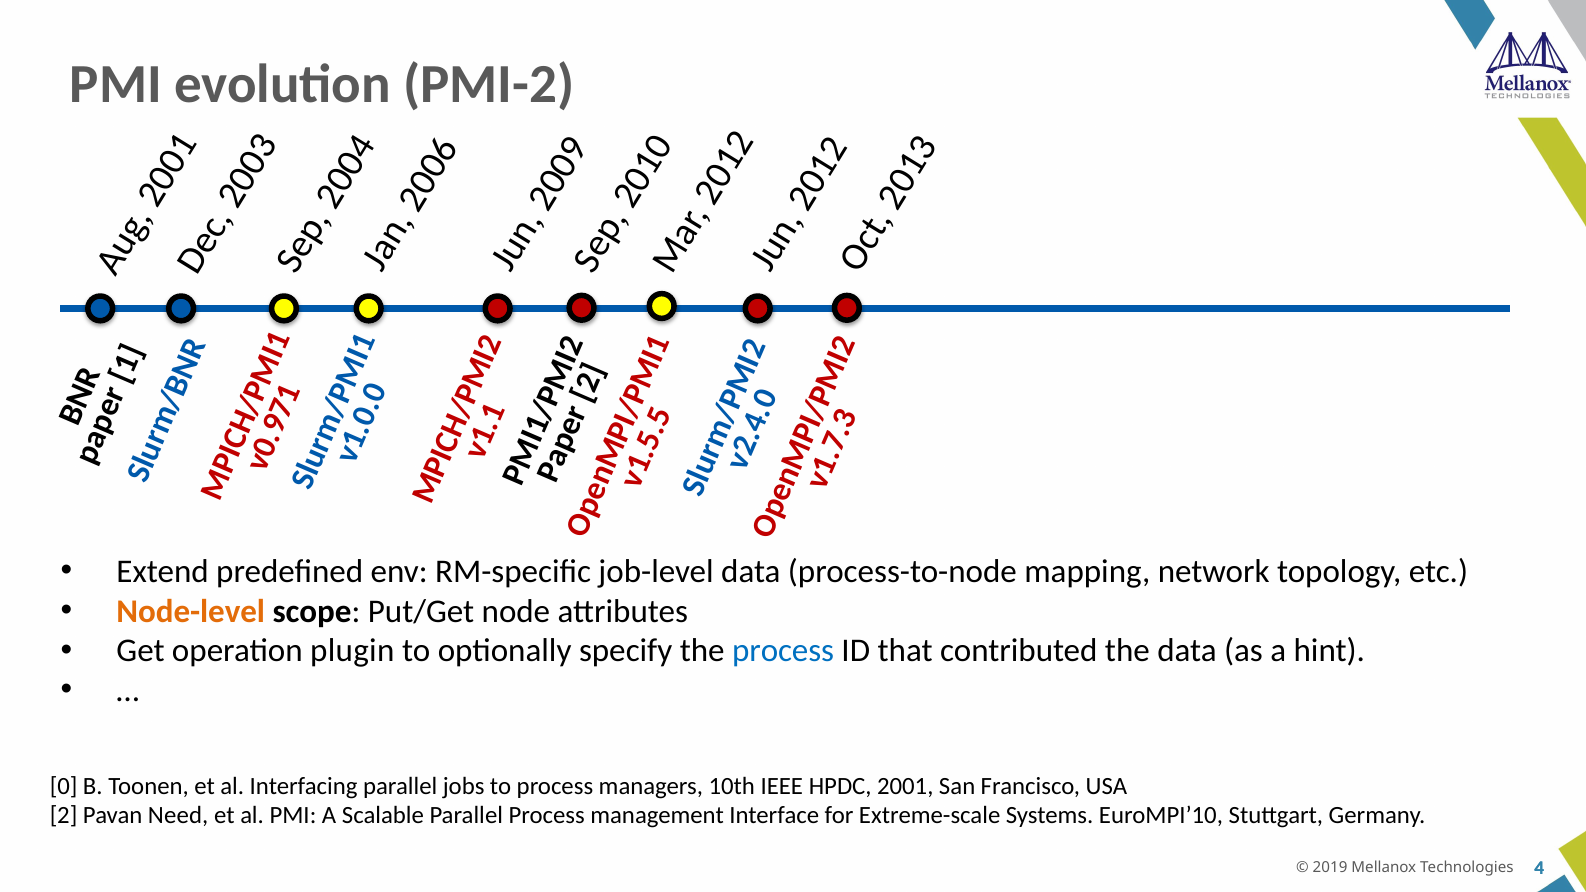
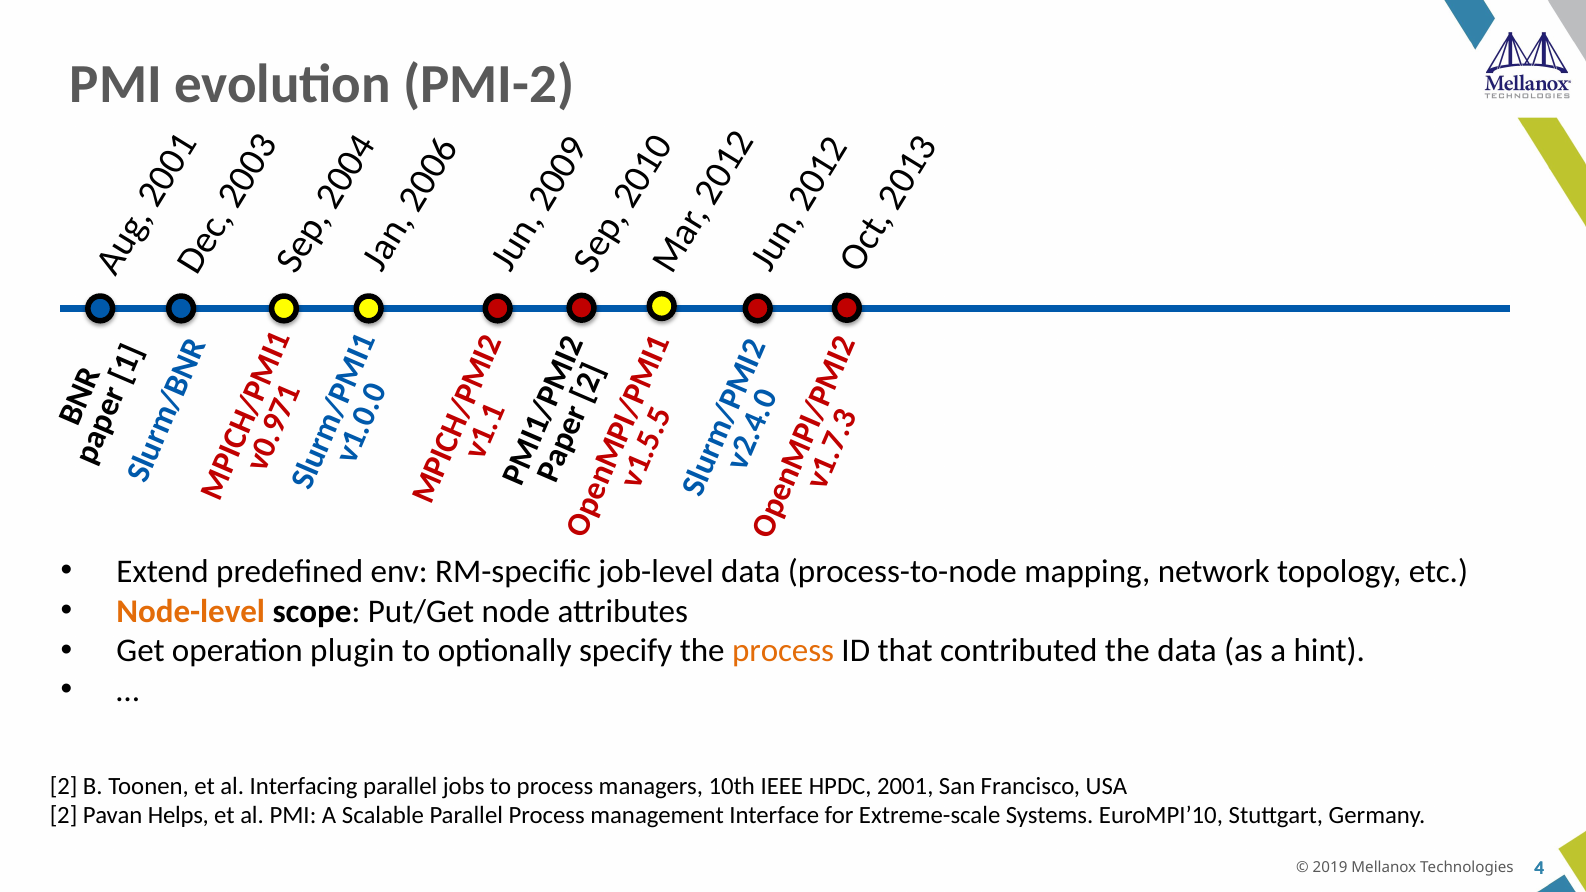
process colour: blue -> orange (783, 651)
0: 0 -> 2 (64, 786)
Need: Need -> Helps (178, 816)
